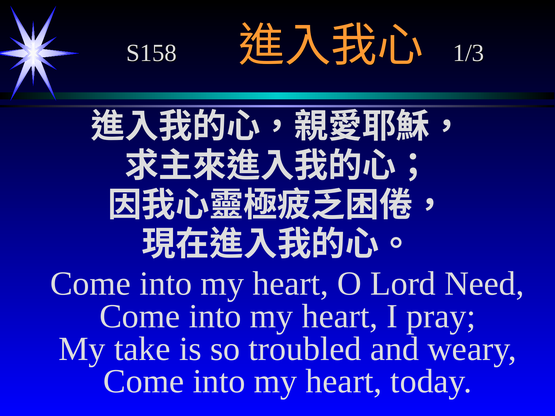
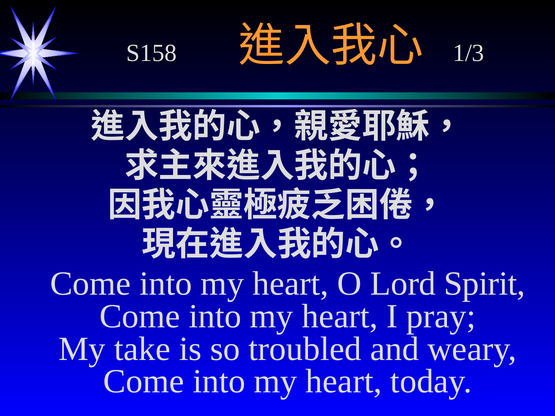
Need: Need -> Spirit (485, 284)
